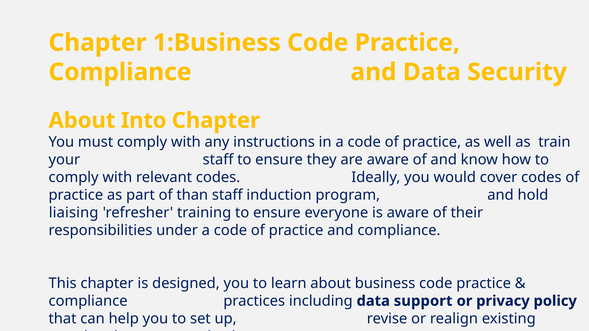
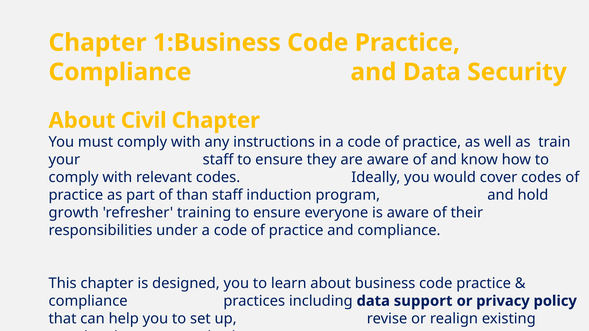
Into: Into -> Civil (144, 121)
liaising: liaising -> growth (74, 213)
